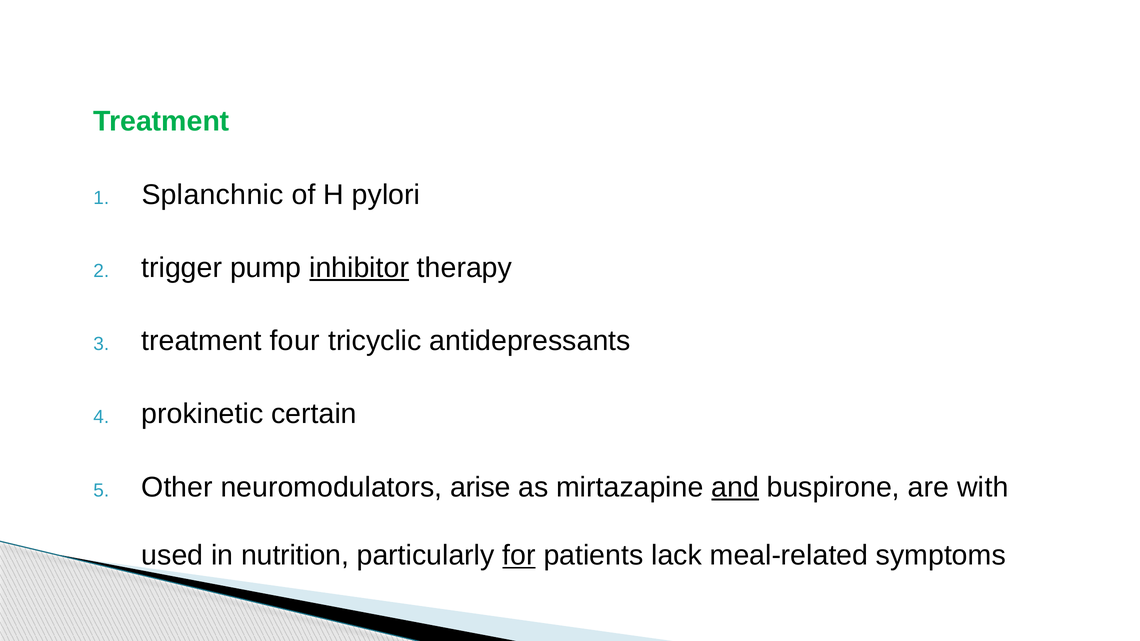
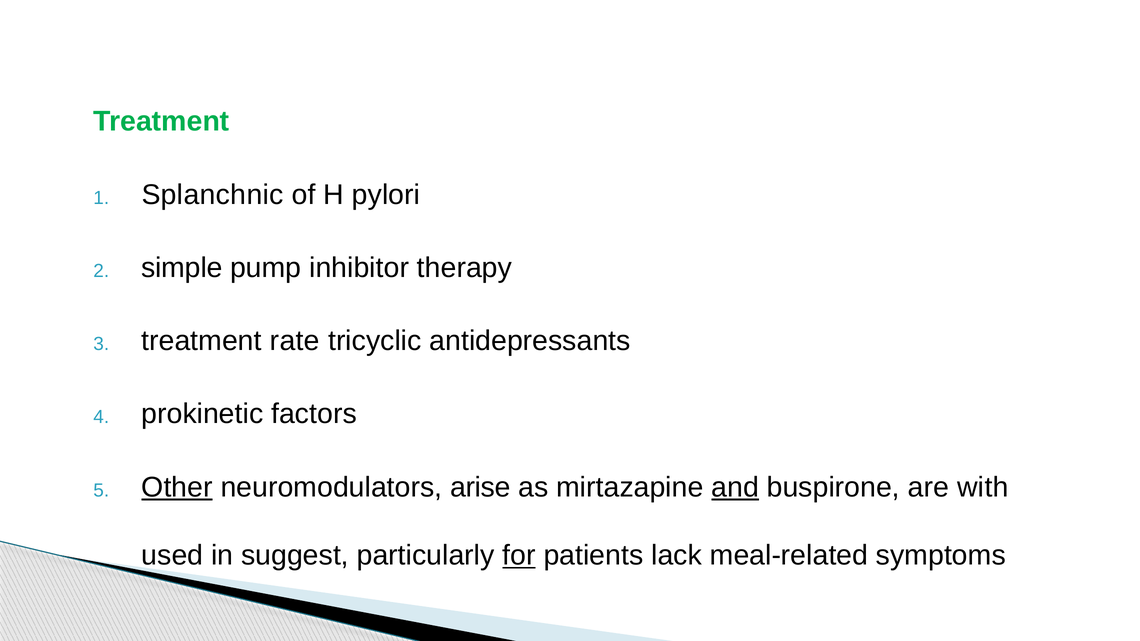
trigger: trigger -> simple (182, 268)
inhibitor underline: present -> none (359, 268)
four: four -> rate (295, 341)
certain: certain -> factors (314, 414)
Other underline: none -> present (177, 487)
nutrition: nutrition -> suggest (295, 556)
